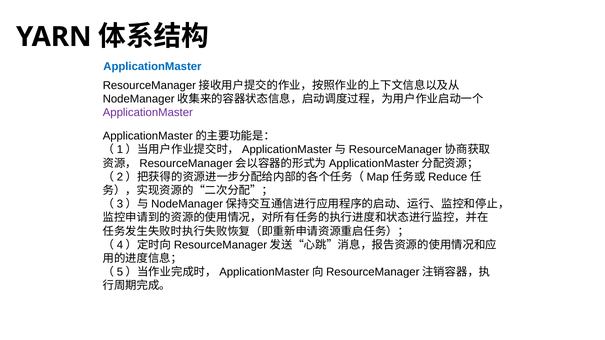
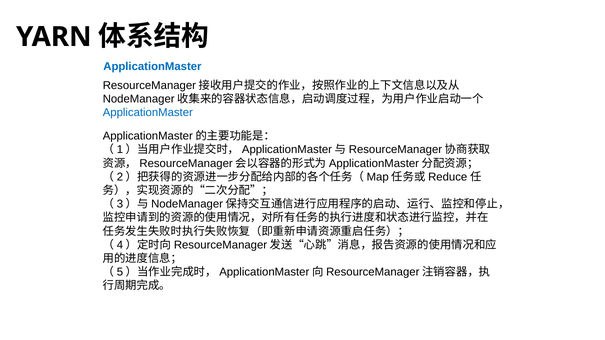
ApplicationMaster colour: purple -> blue (148, 113)
